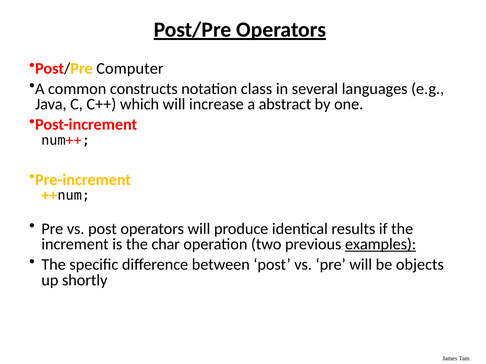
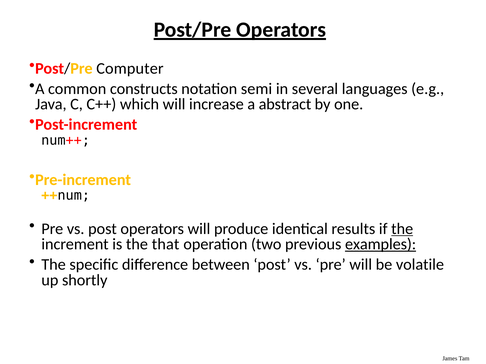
class: class -> semi (257, 89)
the underline: none -> present (402, 229)
char: char -> that (166, 245)
objects: objects -> volatile (420, 265)
